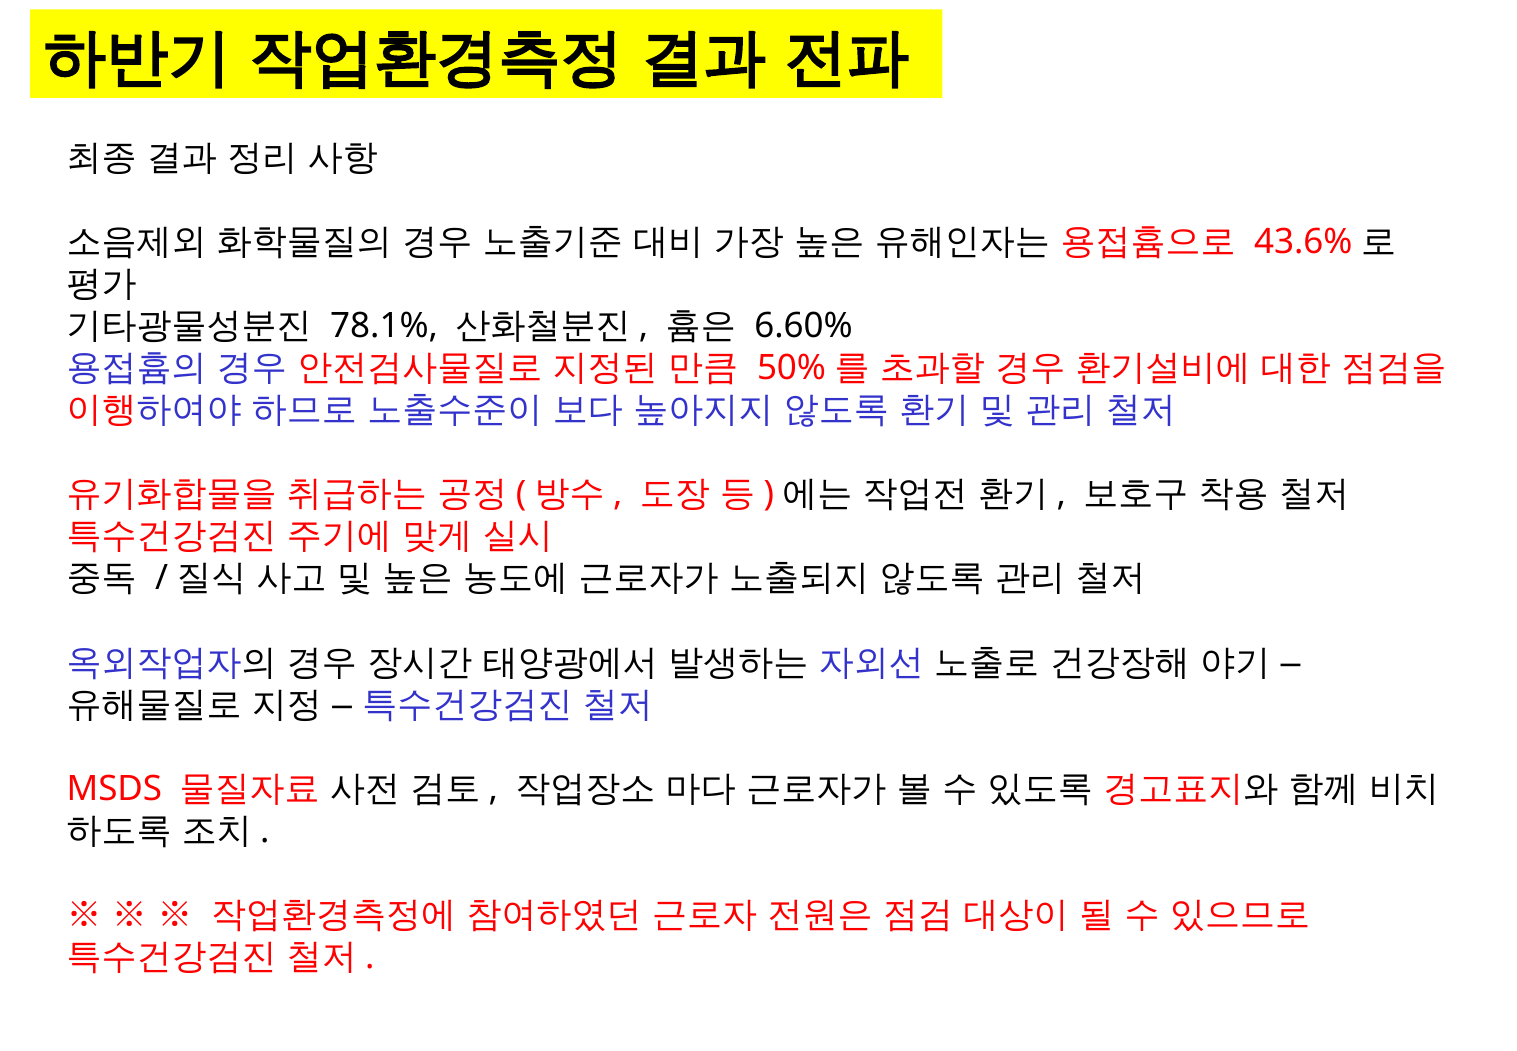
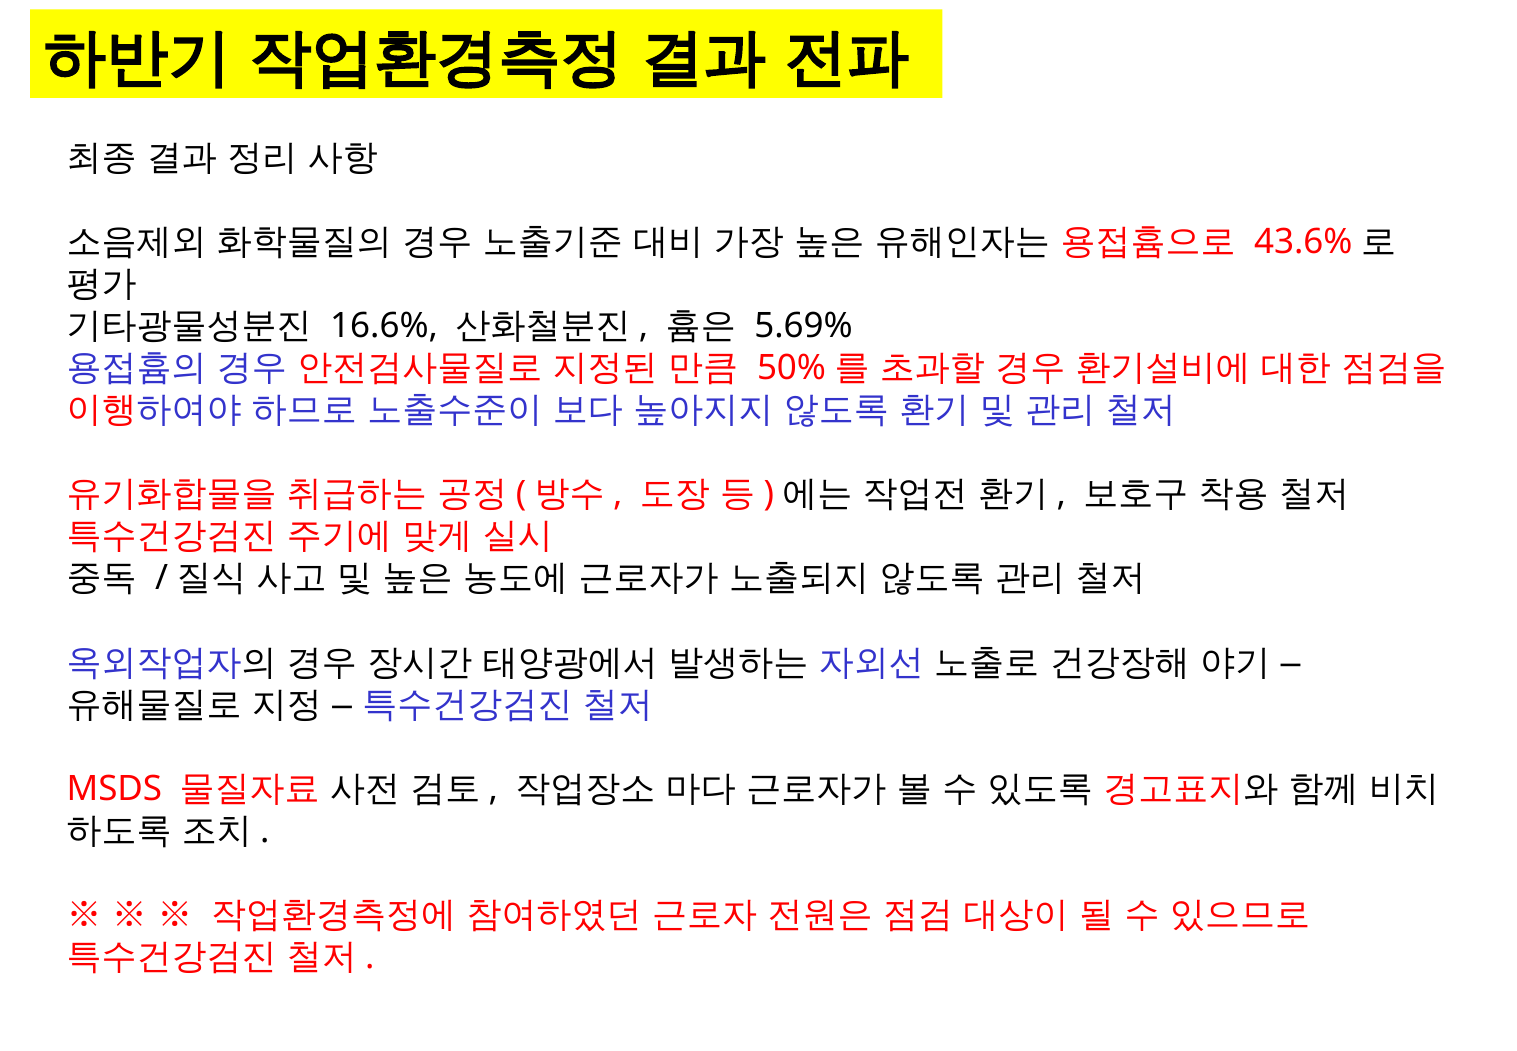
78.1%: 78.1% -> 16.6% (384, 326)
6.60%: 6.60% -> 5.69% (804, 326)
